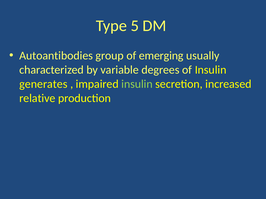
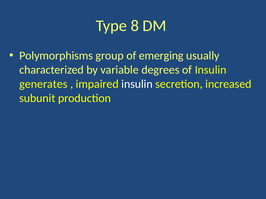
5: 5 -> 8 (135, 26)
Autoantibodies: Autoantibodies -> Polymorphisms (56, 56)
insulin colour: light green -> white (137, 84)
relative: relative -> subunit (37, 98)
